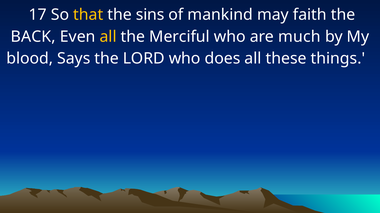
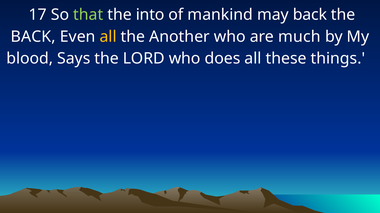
that colour: yellow -> light green (88, 15)
sins: sins -> into (150, 15)
may faith: faith -> back (310, 15)
Merciful: Merciful -> Another (179, 37)
